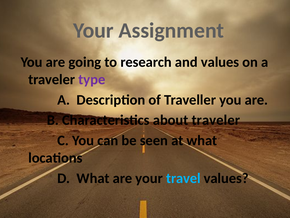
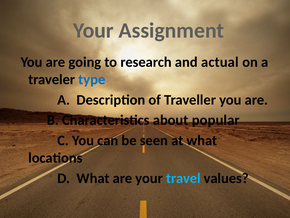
and values: values -> actual (220, 62)
type colour: purple -> blue (92, 79)
about traveler: traveler -> popular (216, 120)
